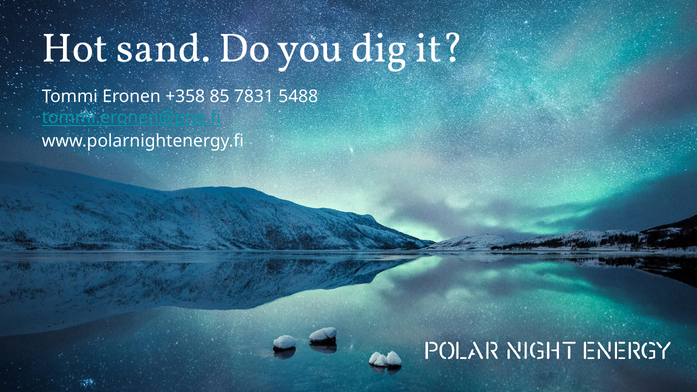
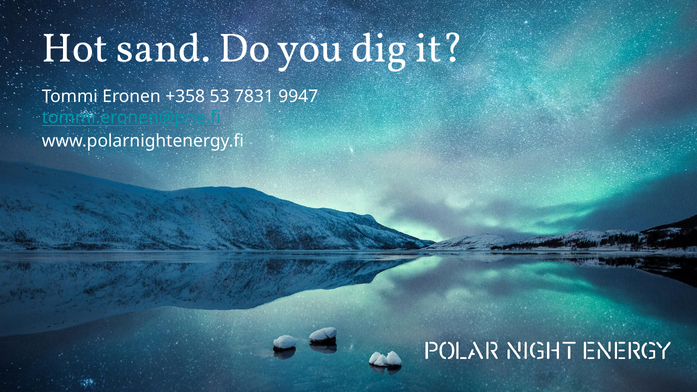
85: 85 -> 53 (220, 97)
5488: 5488 -> 9947 (298, 97)
